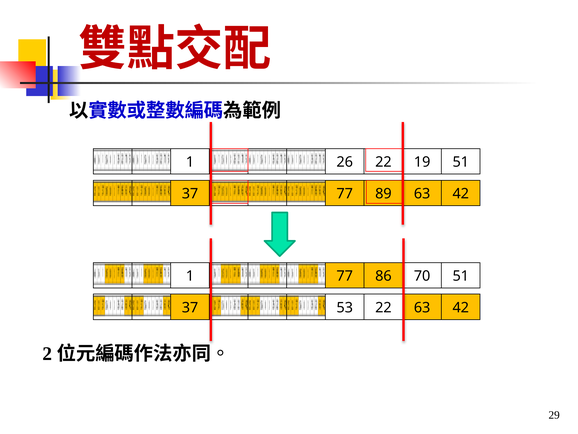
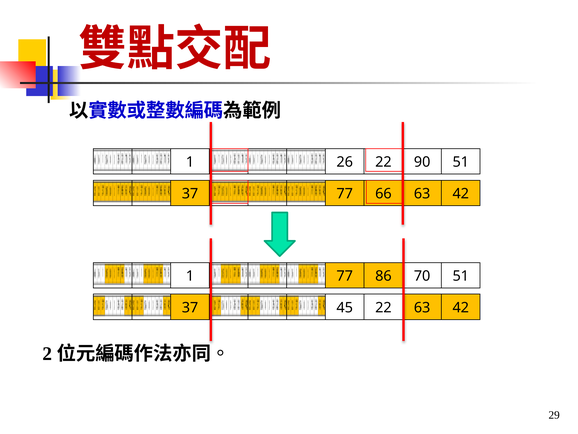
19: 19 -> 90 (422, 162)
89: 89 -> 66 (383, 194)
53: 53 -> 45 (345, 307)
